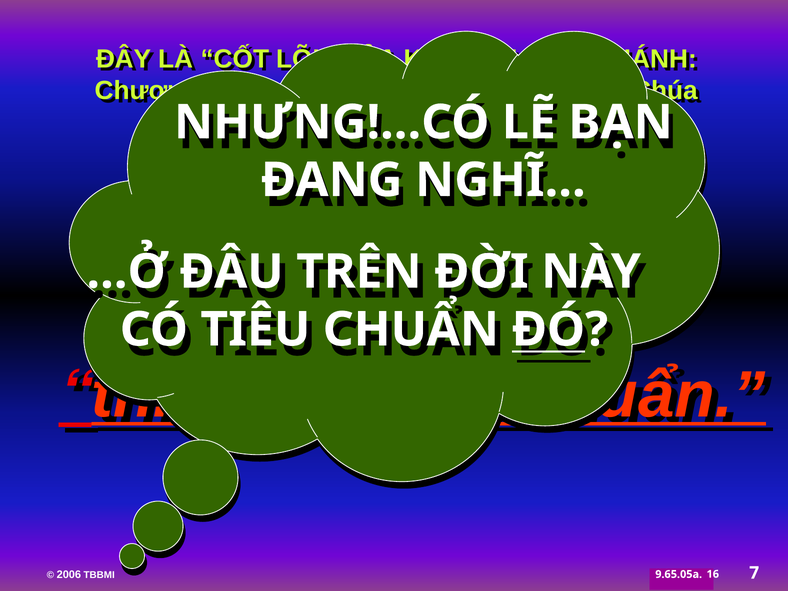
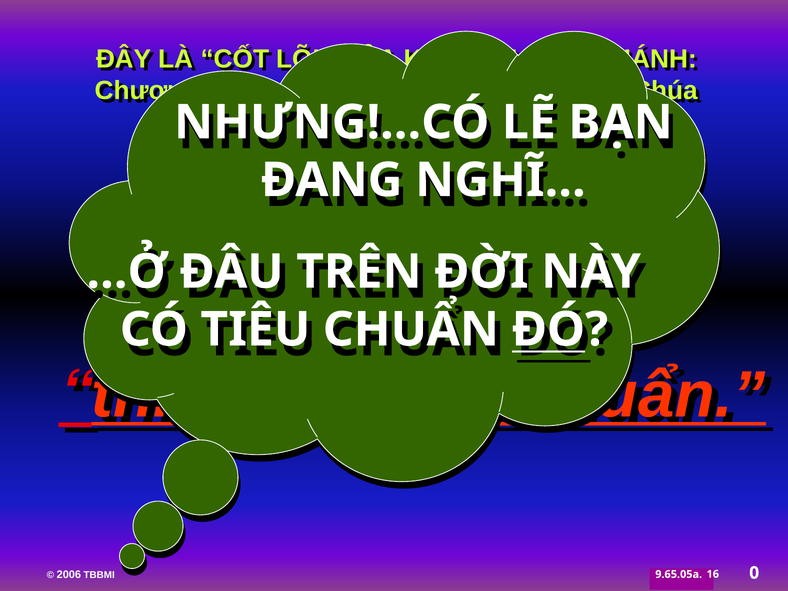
7: 7 -> 0 (754, 573)
